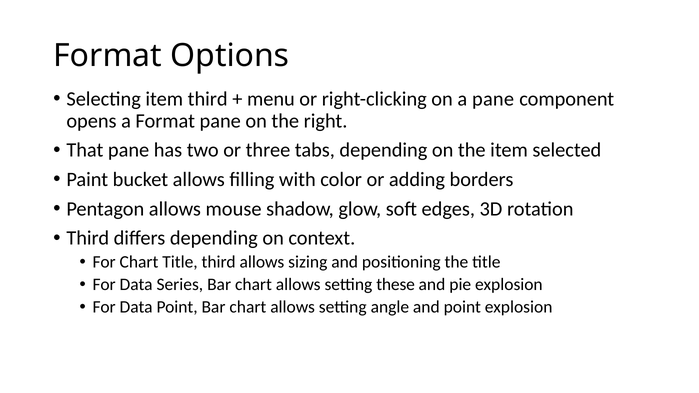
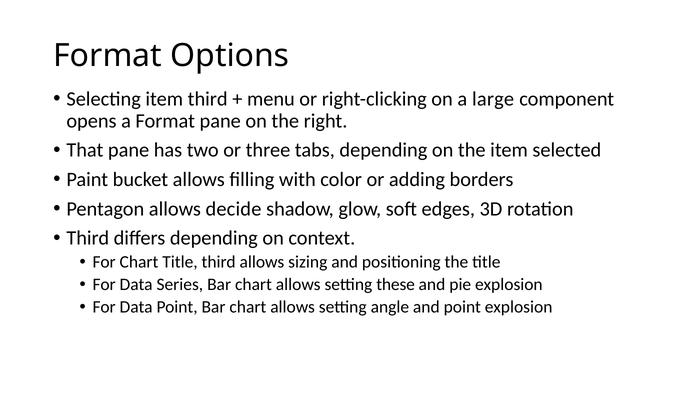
a pane: pane -> large (493, 99)
mouse: mouse -> decide (233, 209)
